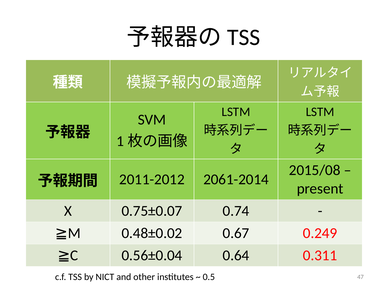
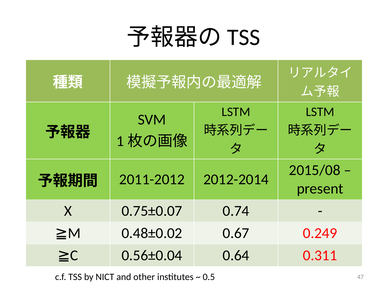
2061-2014: 2061-2014 -> 2012-2014 (236, 180)
